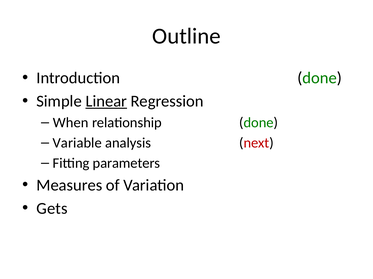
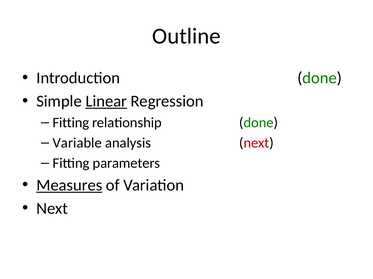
When: When -> Fitting (71, 123)
Measures underline: none -> present (69, 186)
Gets: Gets -> Next (52, 209)
